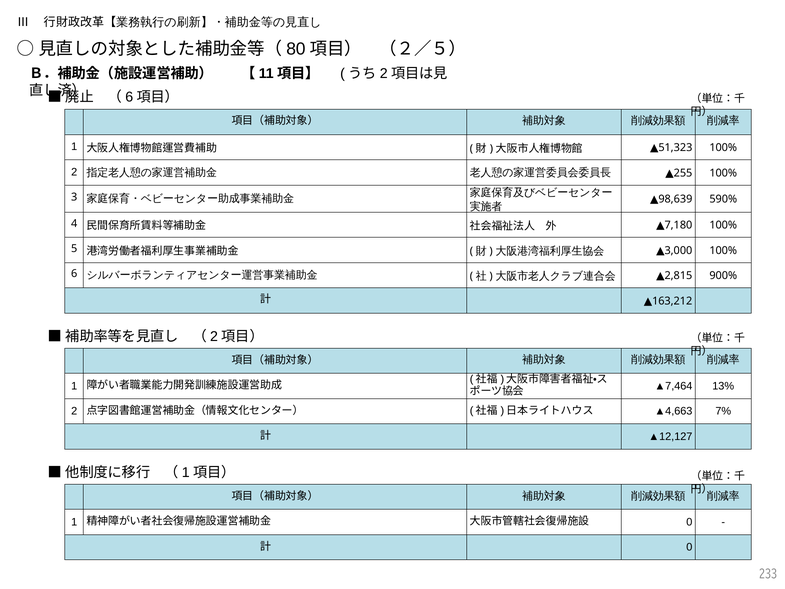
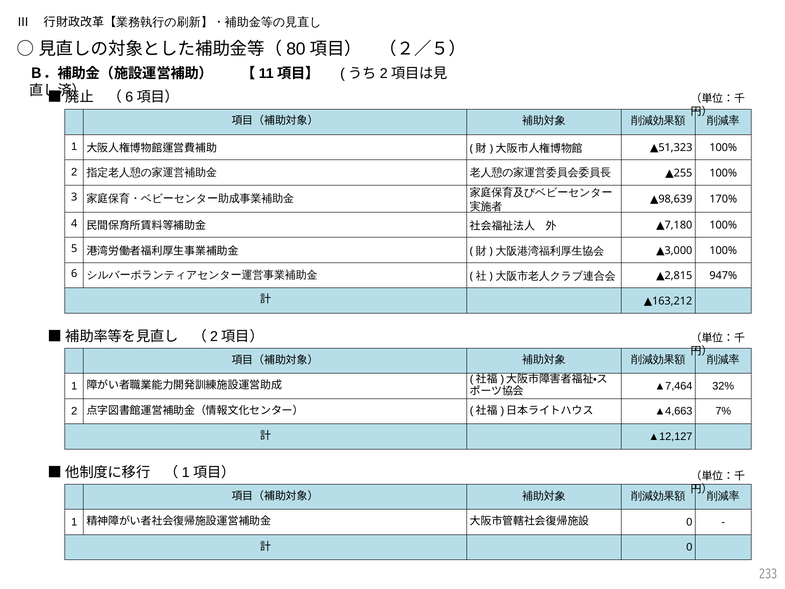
590%: 590% -> 170% (723, 199)
900%: 900% -> 947% (723, 276)
13%: 13% -> 32% (723, 386)
